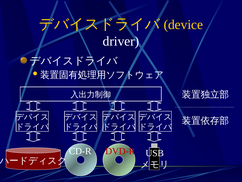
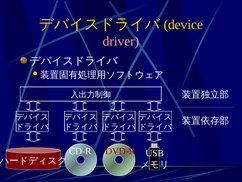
driver colour: white -> pink (121, 41)
